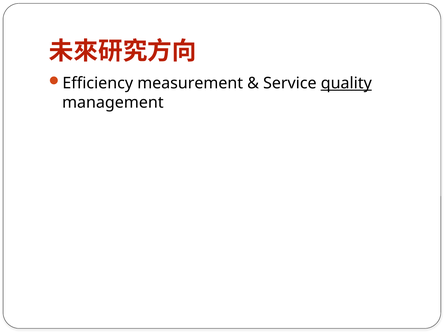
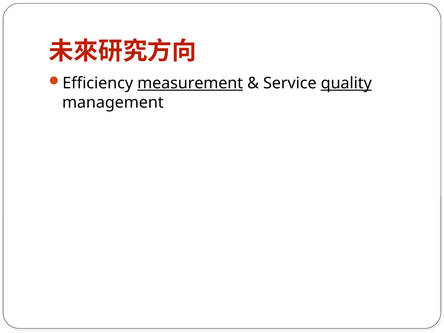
measurement underline: none -> present (190, 83)
